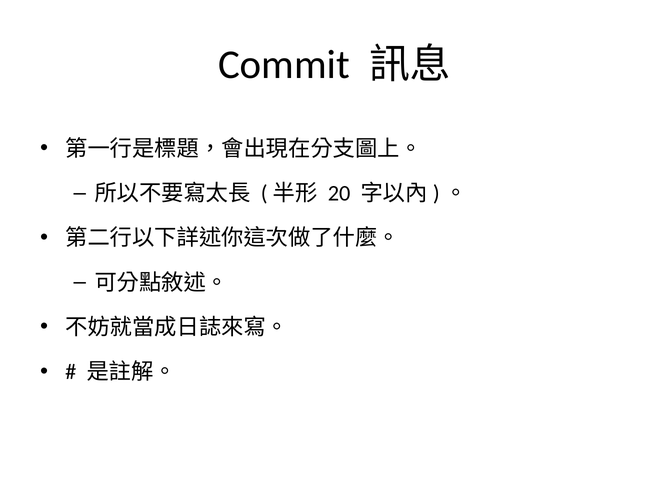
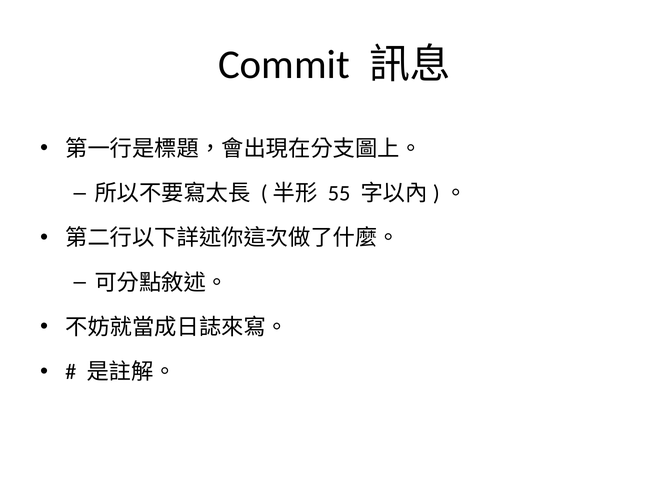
20: 20 -> 55 (339, 193)
